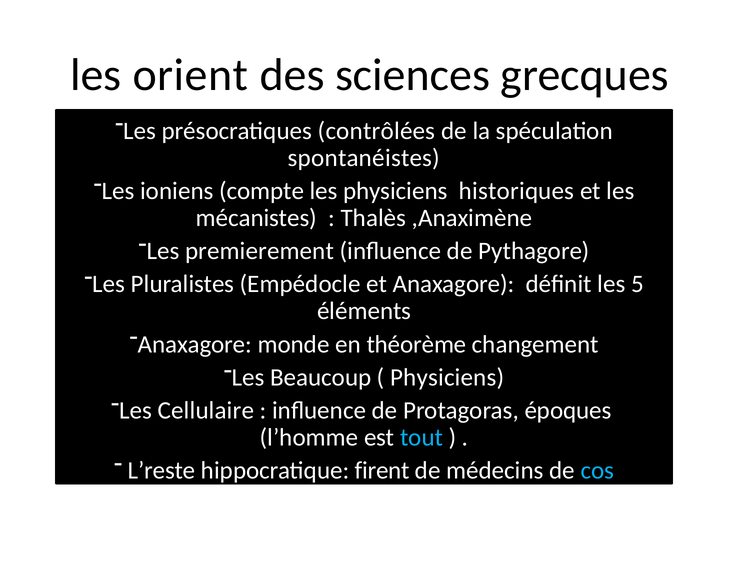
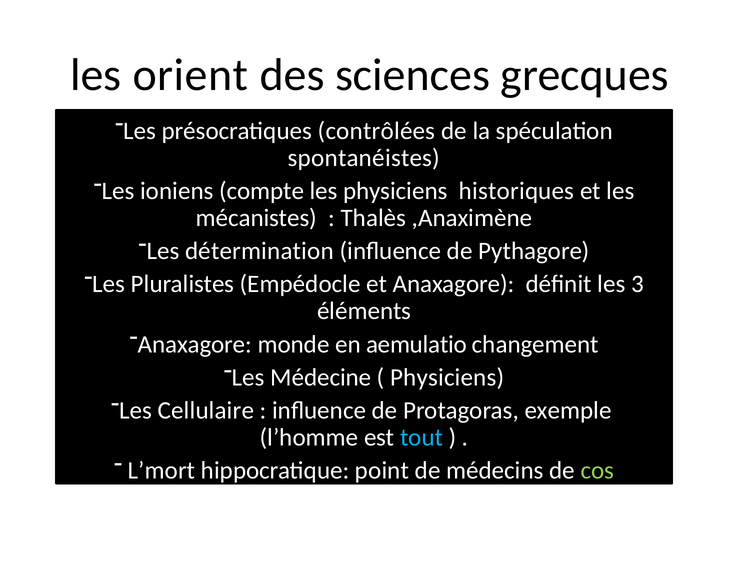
premierement: premierement -> détermination (260, 251)
5: 5 -> 3 (637, 284)
théorème: théorème -> aemulatio (417, 344)
Beaucoup: Beaucoup -> Médecine (321, 377)
époques: époques -> exemple (568, 410)
L’reste: L’reste -> L’mort (162, 471)
firent: firent -> point (382, 471)
cos colour: light blue -> light green (597, 471)
